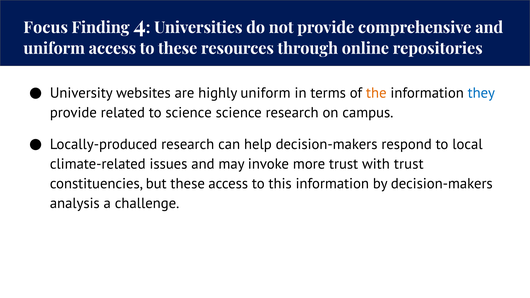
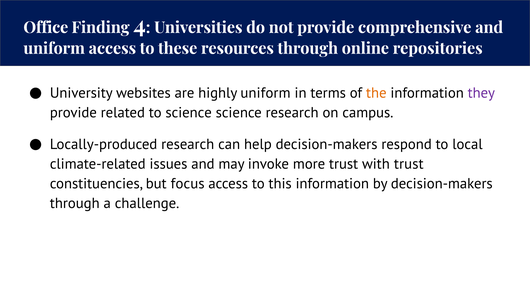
Focus: Focus -> Office (46, 28)
they colour: blue -> purple (481, 93)
but these: these -> focus (188, 184)
analysis: analysis -> through (75, 204)
